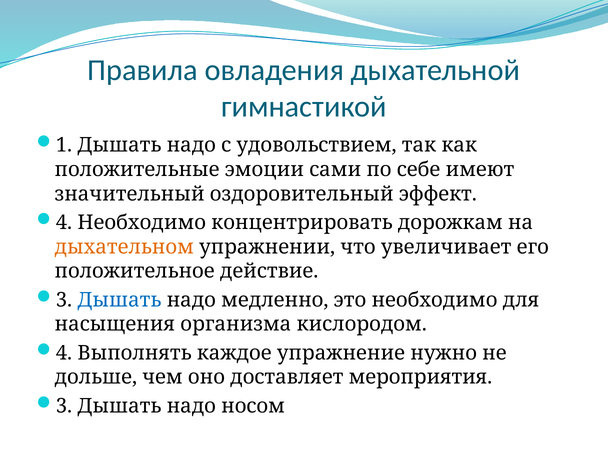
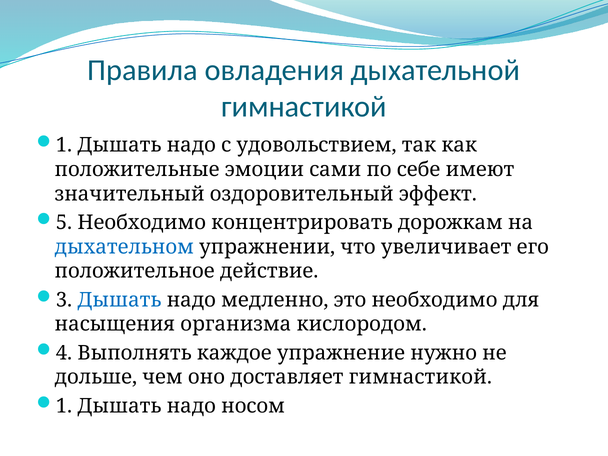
4: 4 -> 5 (64, 223)
дыхательном colour: orange -> blue (124, 247)
доставляет мероприятия: мероприятия -> гимнастикой (420, 377)
3: 3 -> 1 (64, 406)
